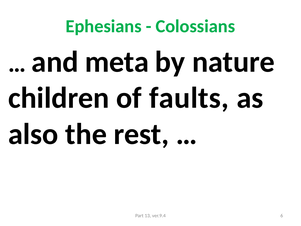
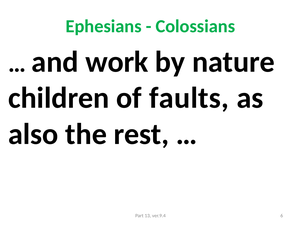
meta: meta -> work (117, 62)
